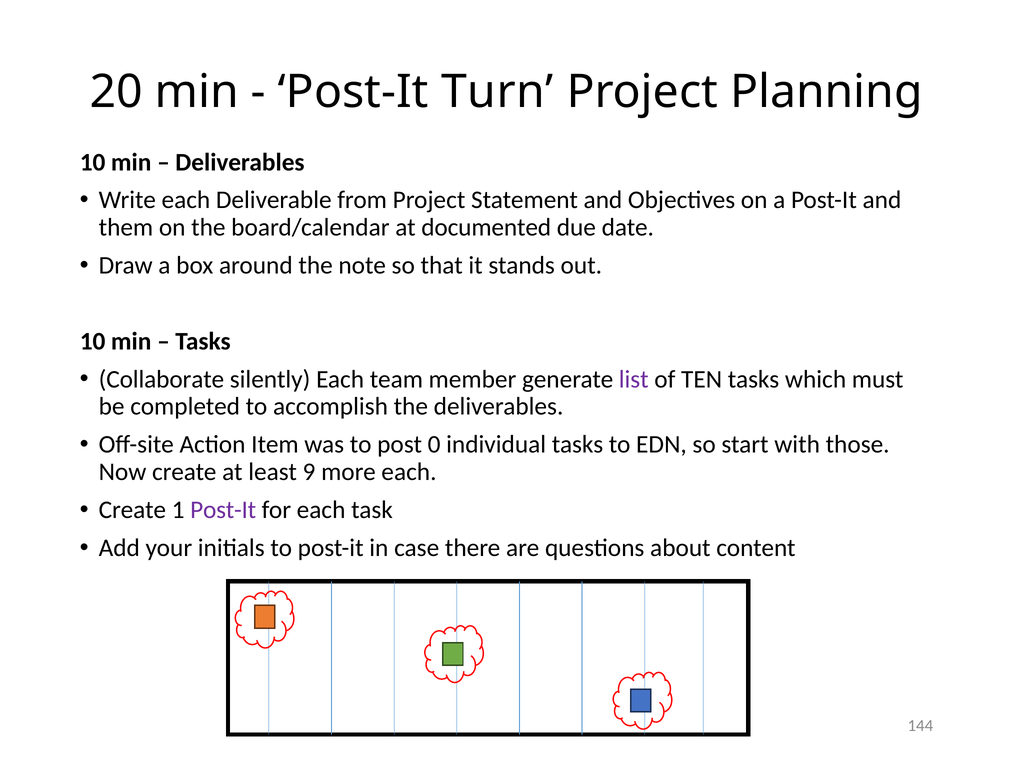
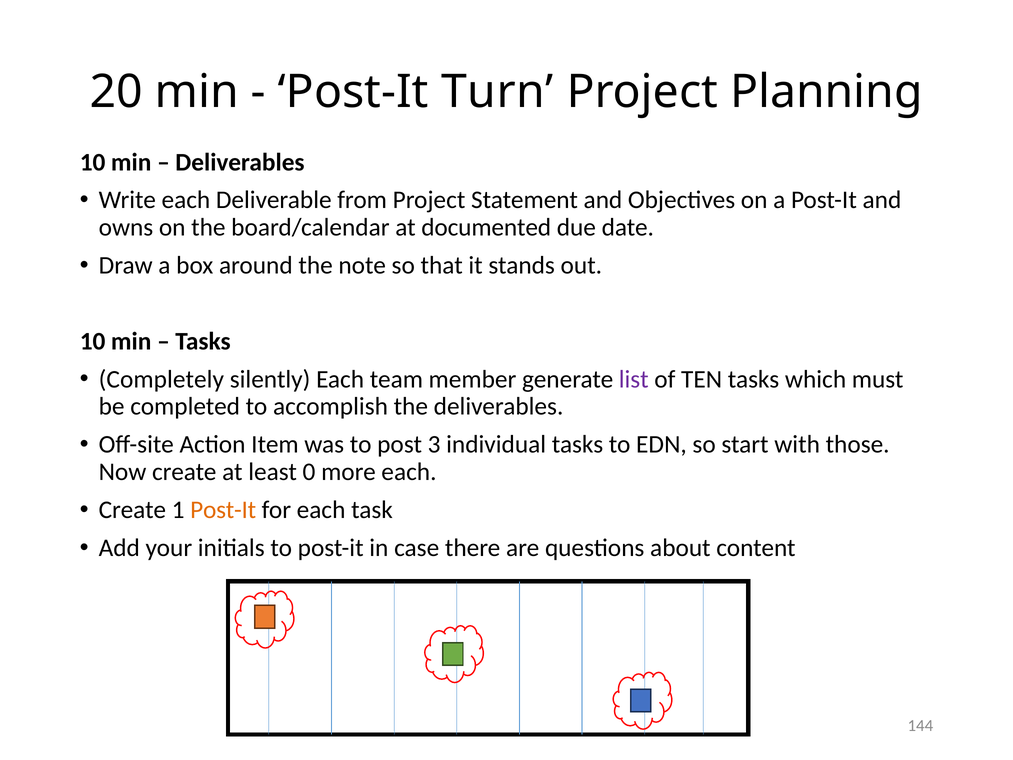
them: them -> owns (126, 227)
Collaborate: Collaborate -> Completely (161, 379)
0: 0 -> 3 (434, 444)
9: 9 -> 0 (309, 472)
Post-It colour: purple -> orange (223, 510)
